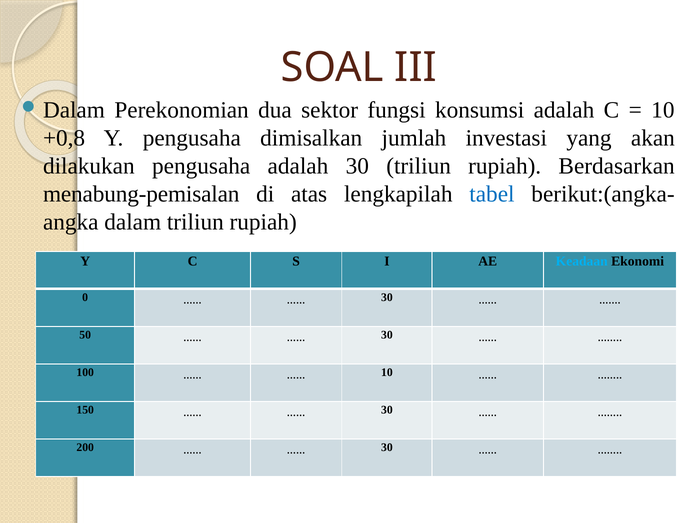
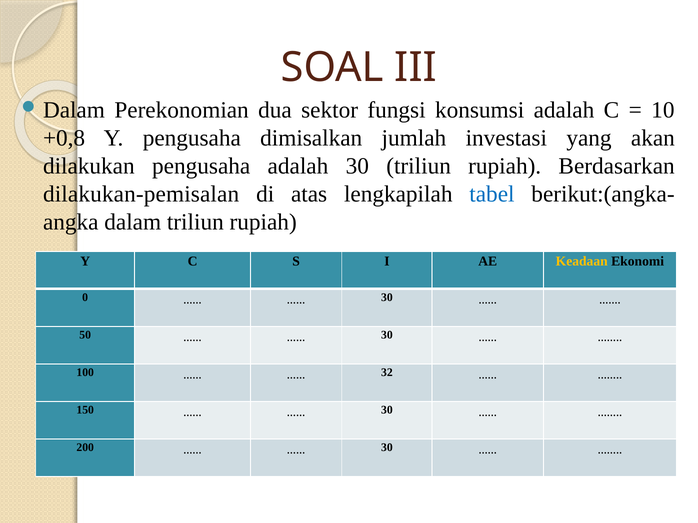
menabung-pemisalan: menabung-pemisalan -> dilakukan-pemisalan (141, 194)
Keadaan colour: light blue -> yellow (582, 261)
10: 10 -> 32 (387, 373)
